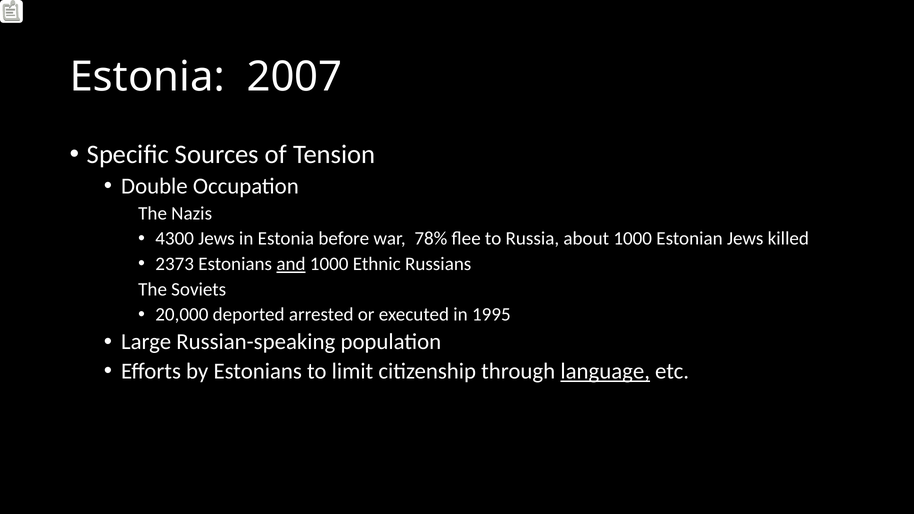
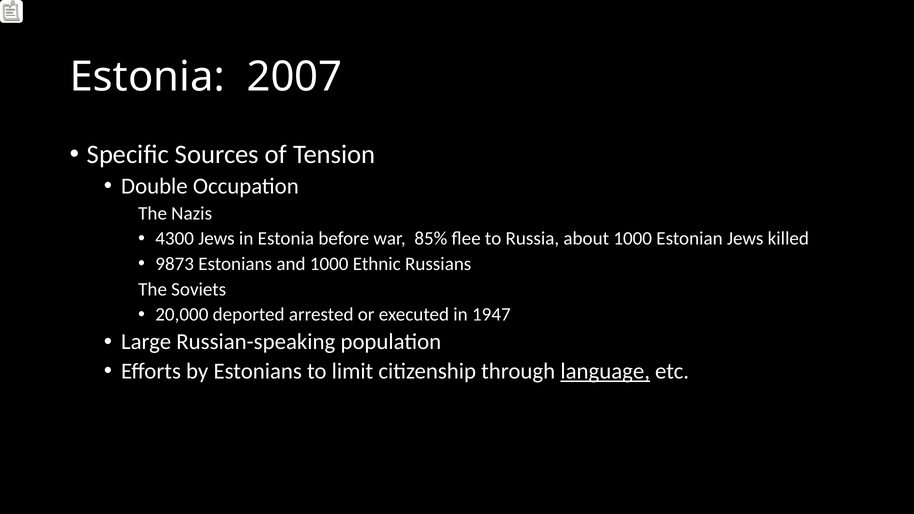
78%: 78% -> 85% (431, 239)
2373: 2373 -> 9873 (175, 264)
and underline: present -> none (291, 264)
1995: 1995 -> 1947 (491, 315)
